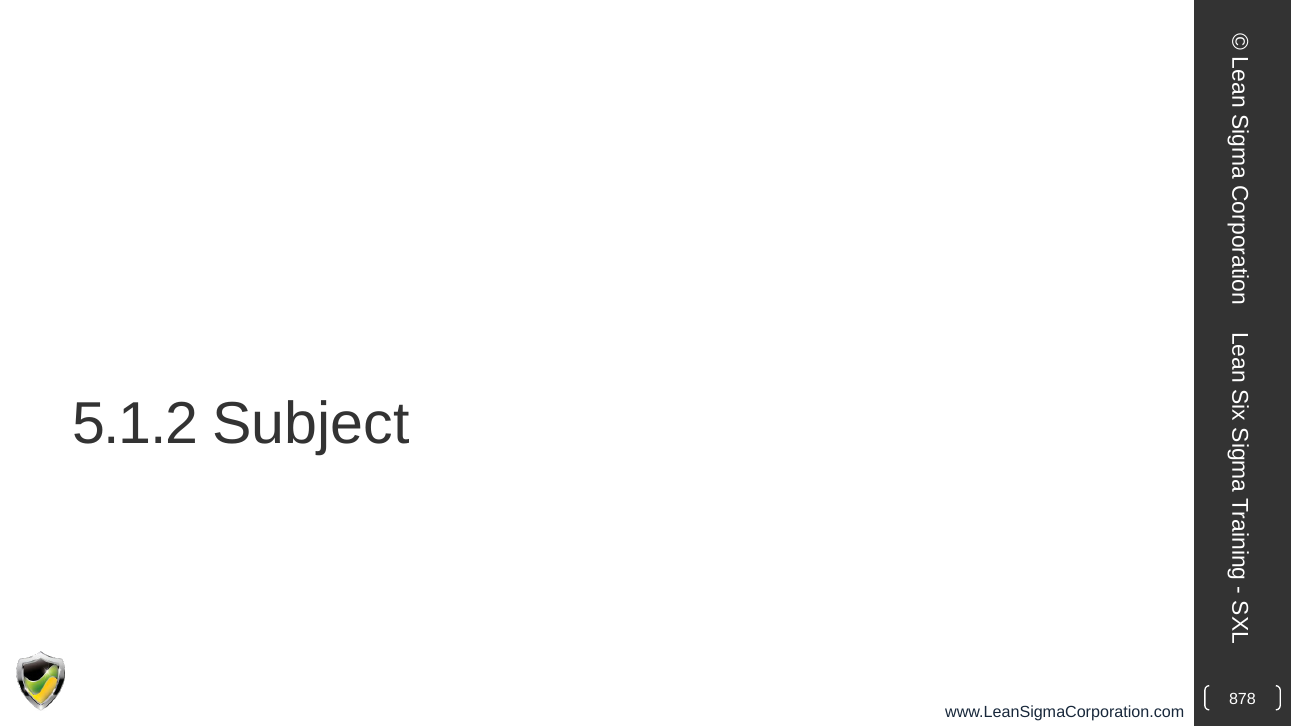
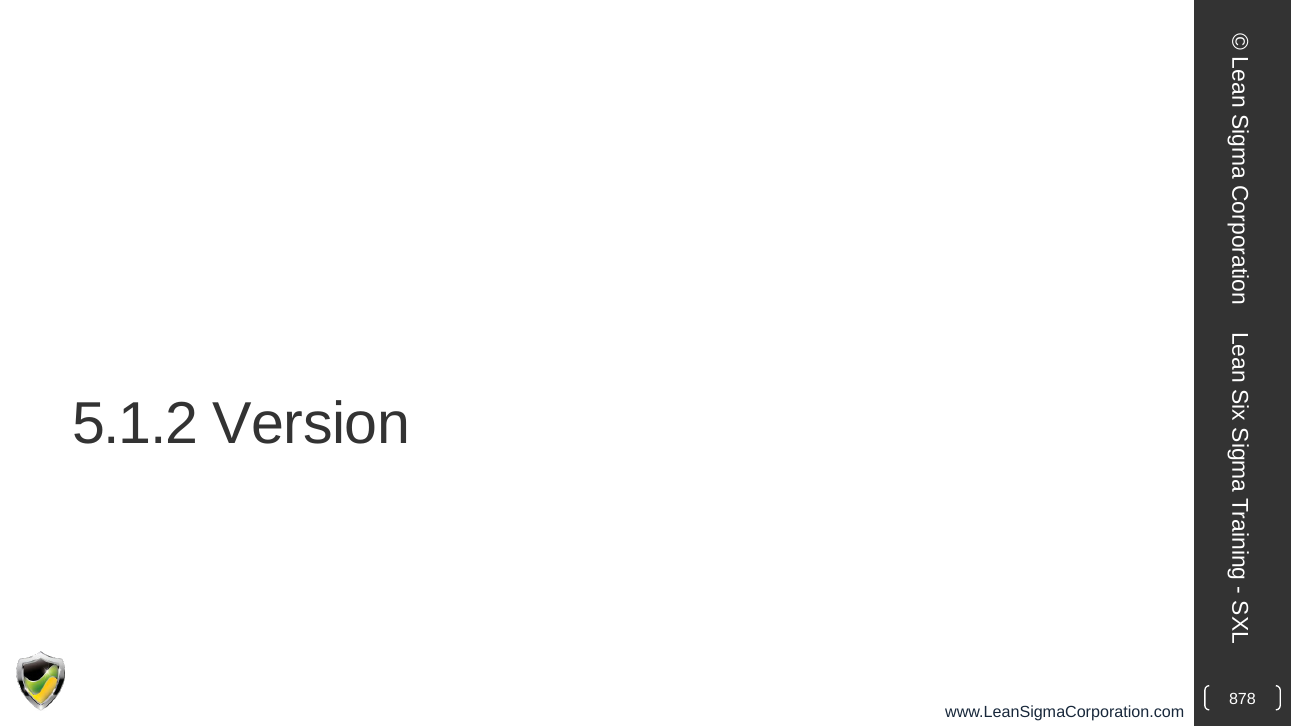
Subject: Subject -> Version (311, 424)
